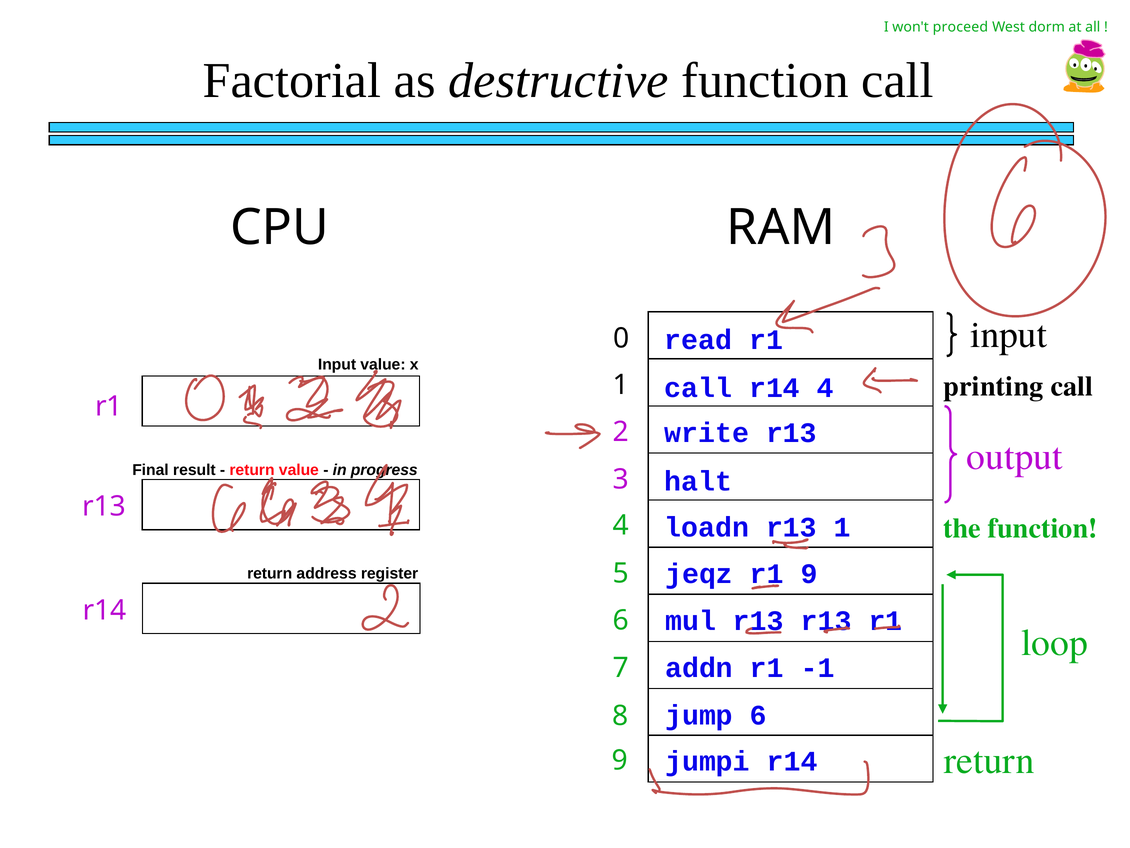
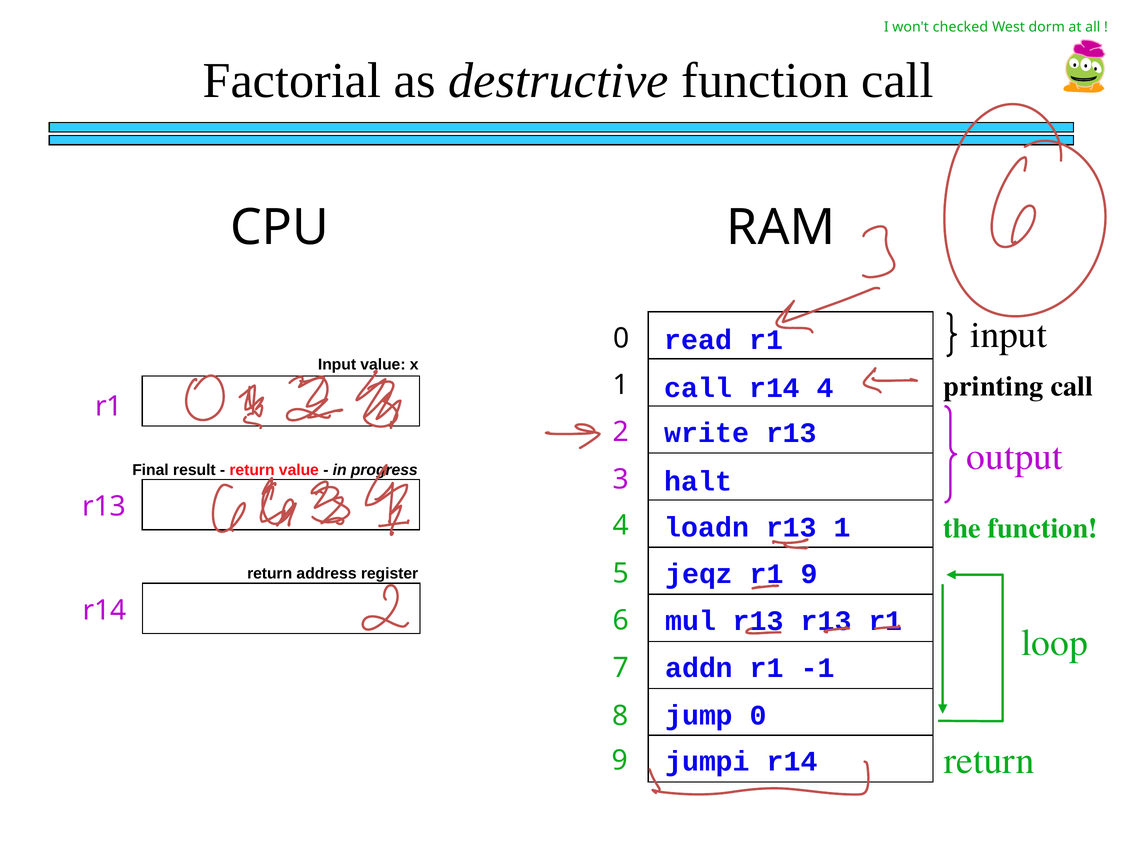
proceed: proceed -> checked (960, 27)
jump 6: 6 -> 0 (758, 715)
